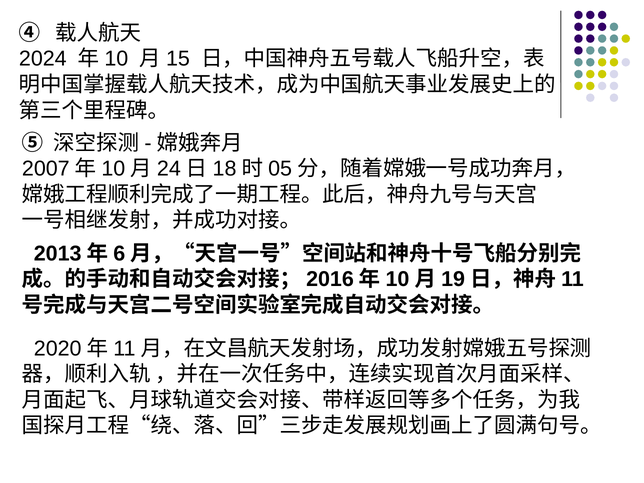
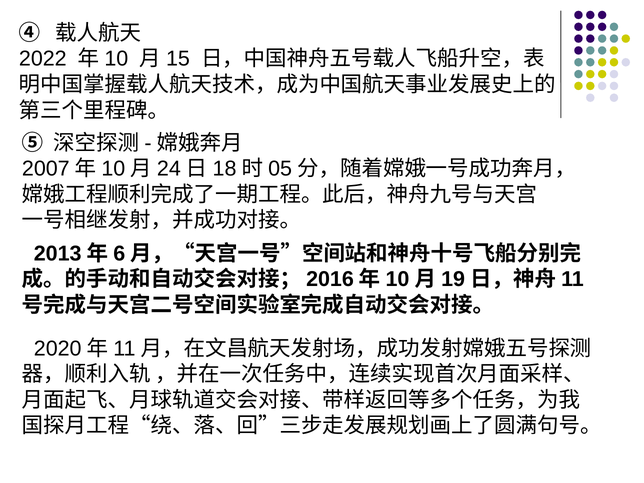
2024: 2024 -> 2022 (43, 59)
